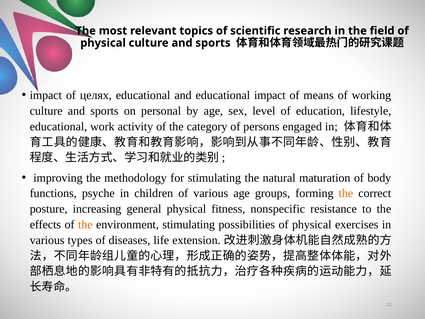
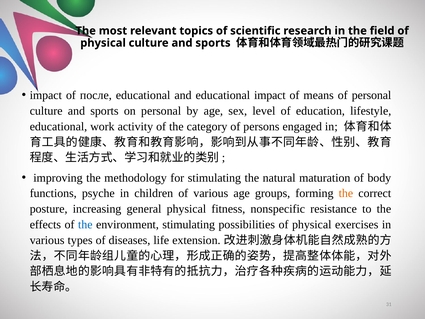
целях: целях -> после (96, 95)
of working: working -> personal (371, 95)
the colour: orange -> blue (85, 224)
